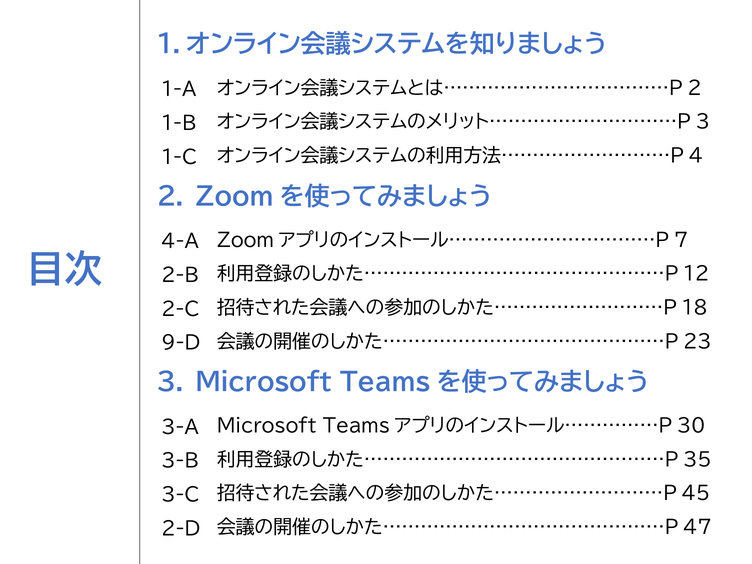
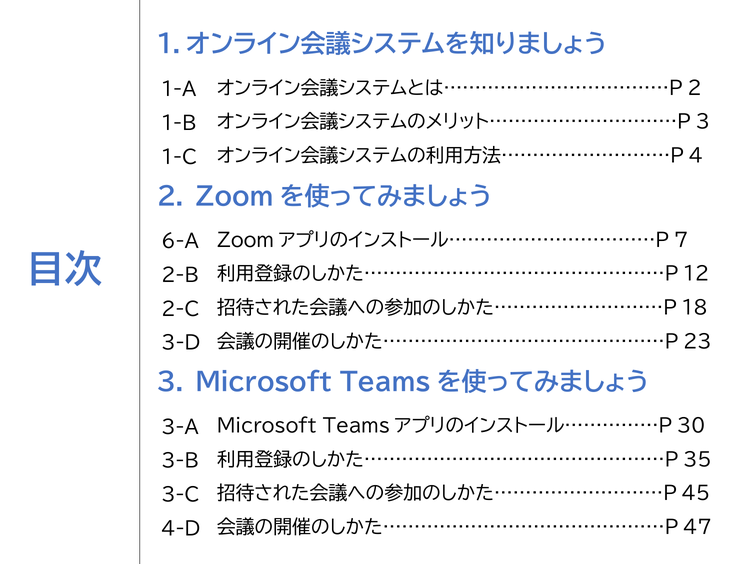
4-A: 4-A -> 6-A (180, 242)
9-D: 9-D -> 3-D (181, 343)
2-D: 2-D -> 4-D (181, 529)
